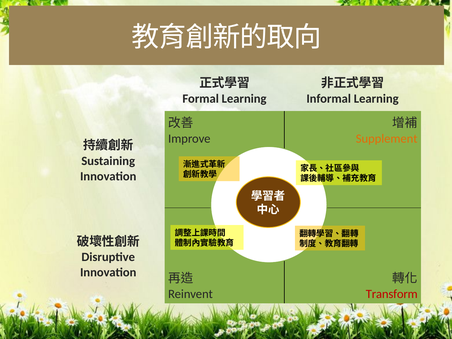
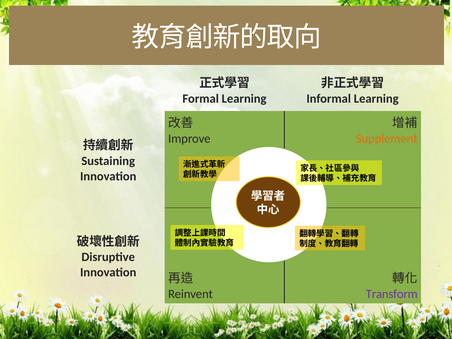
Transform colour: red -> purple (392, 294)
